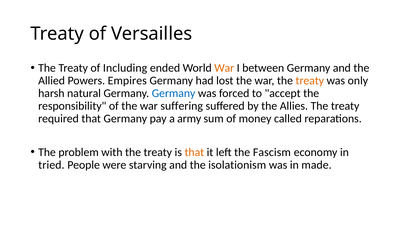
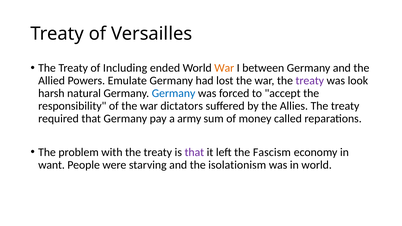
Empires: Empires -> Emulate (127, 81)
treaty colour: orange -> purple (310, 81)
only: only -> look (358, 81)
suffering: suffering -> dictators (182, 106)
that colour: orange -> purple (194, 152)
tried: tried -> want (52, 165)
in made: made -> world (317, 165)
